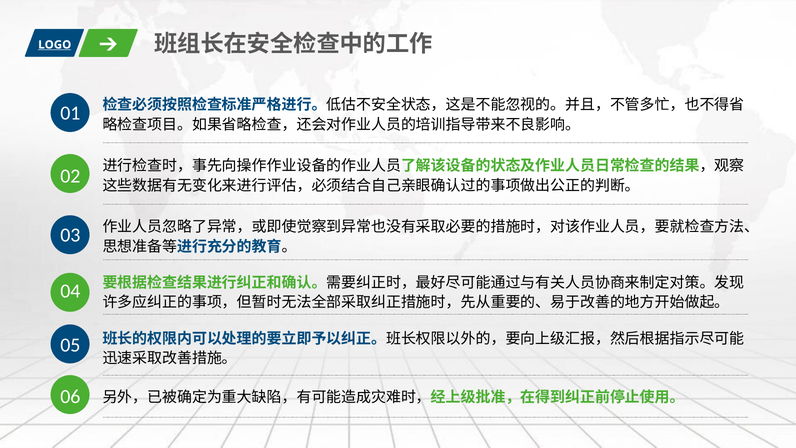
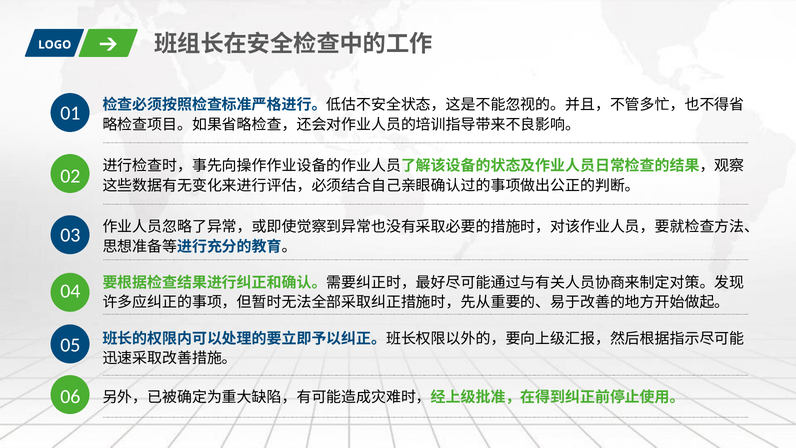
LOGO underline: present -> none (55, 45)
